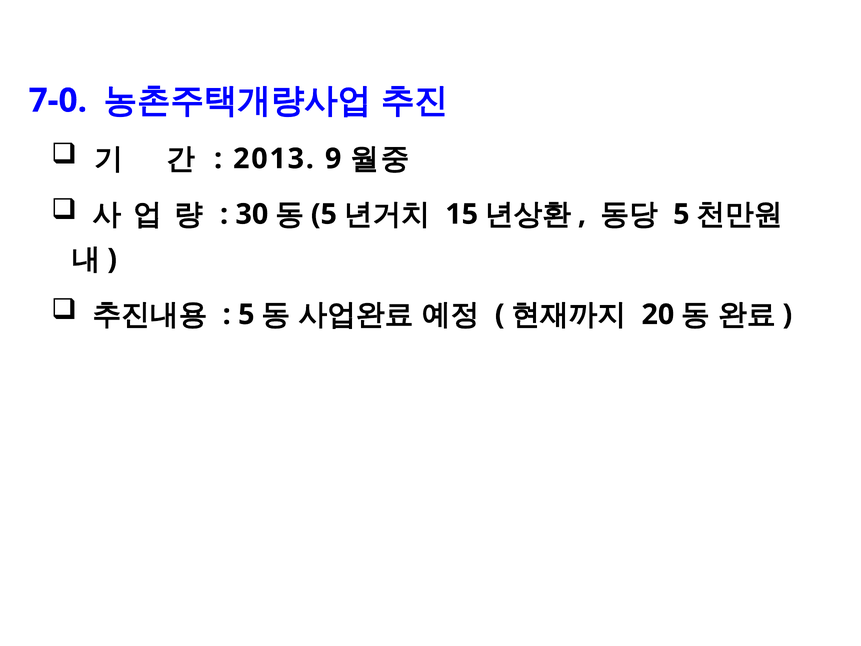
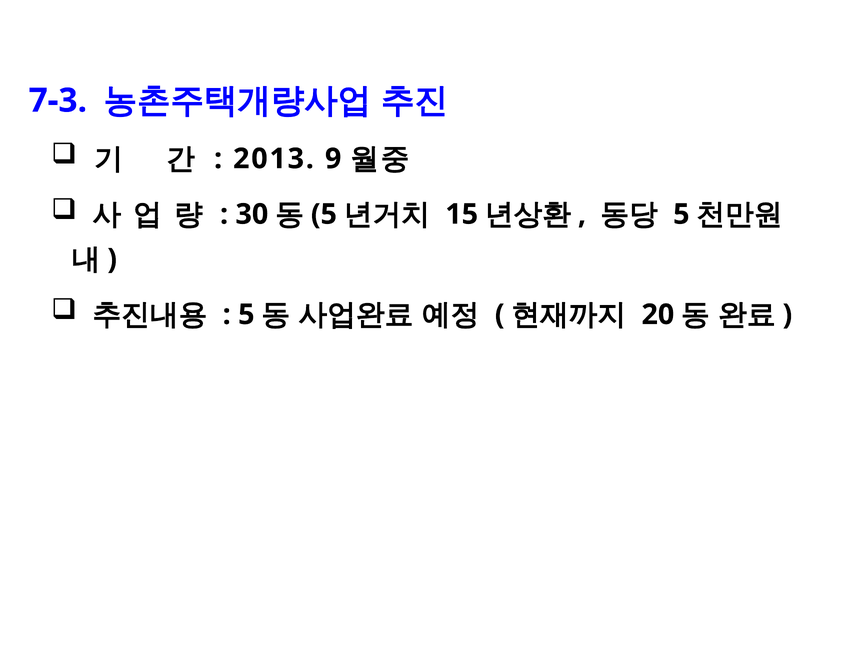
7-0: 7-0 -> 7-3 (58, 101)
